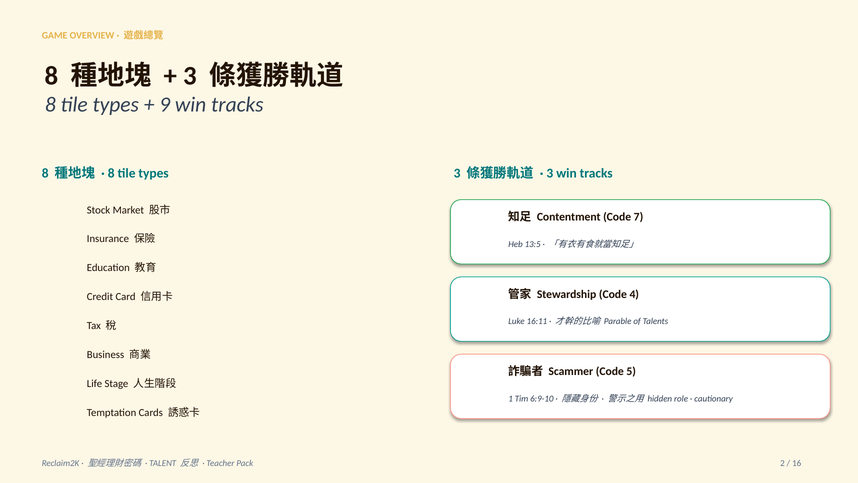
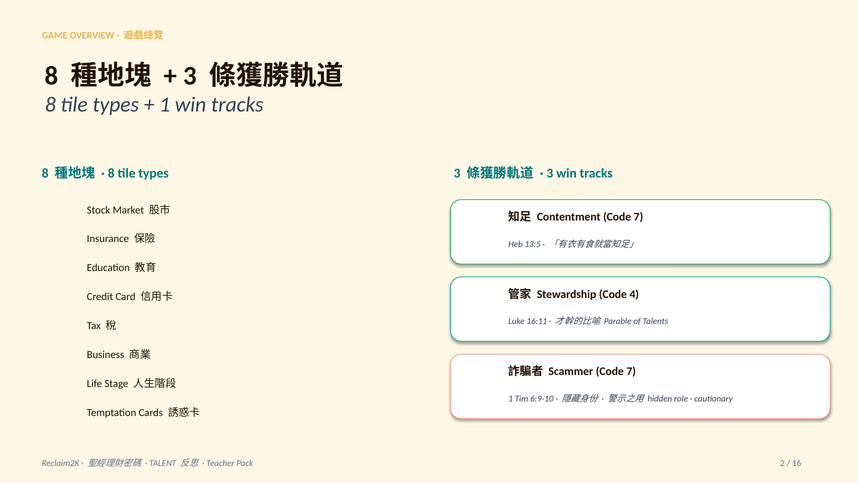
9: 9 -> 1 (165, 104)
Scammer Code 5: 5 -> 7 (631, 371)
